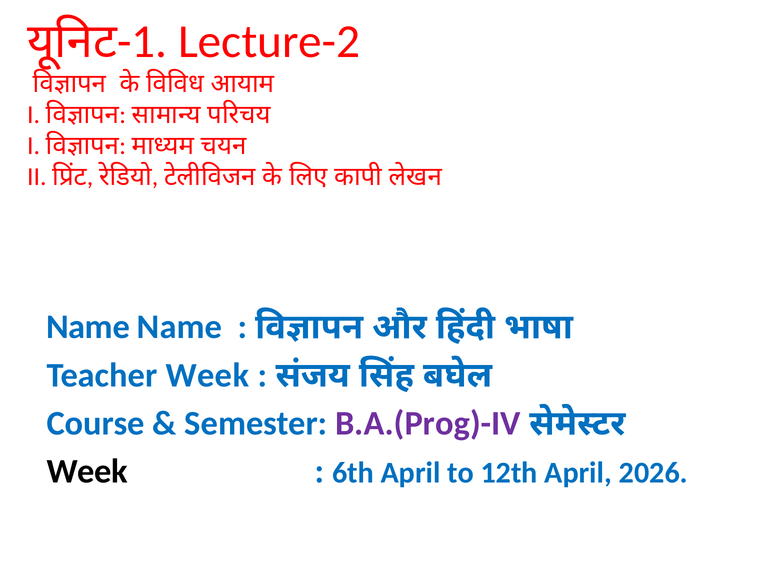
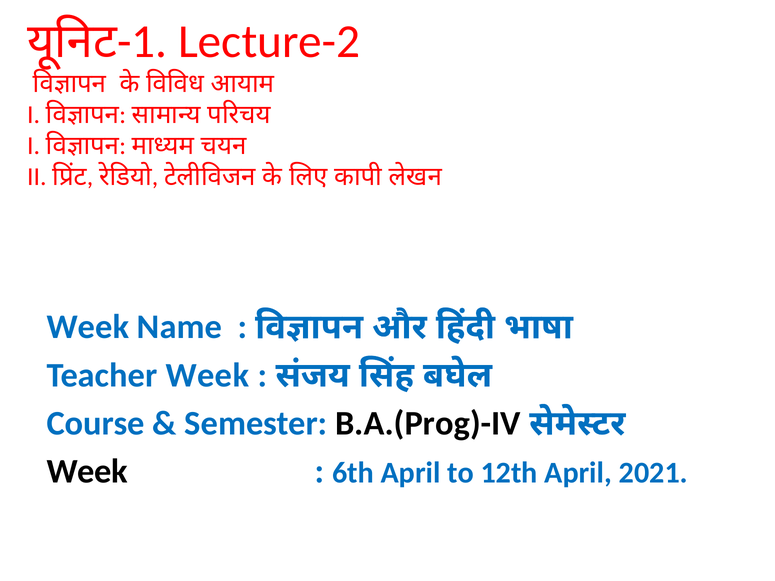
Name: Name -> Week (88, 327)
B.A.(Prog)-IV colour: purple -> black (428, 424)
2026: 2026 -> 2021 (653, 473)
